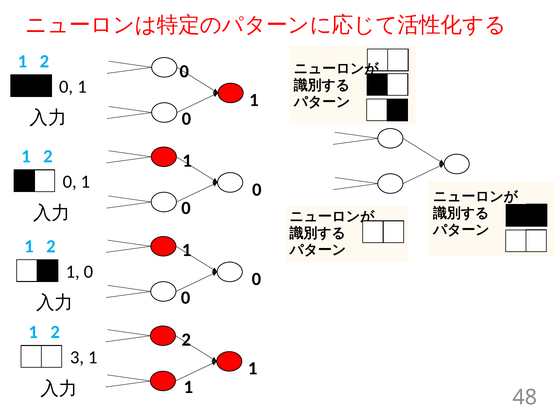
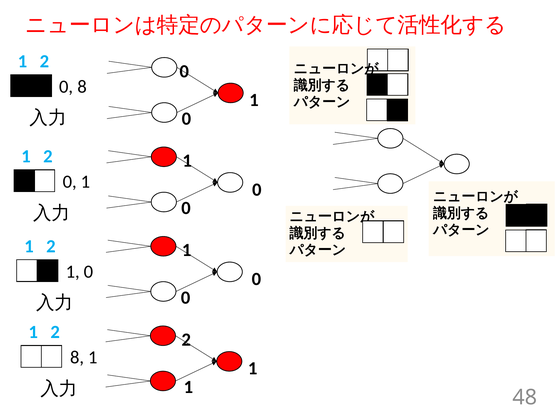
1: 1 -> 8 (82, 87)
3: 3 -> 8 (77, 357)
